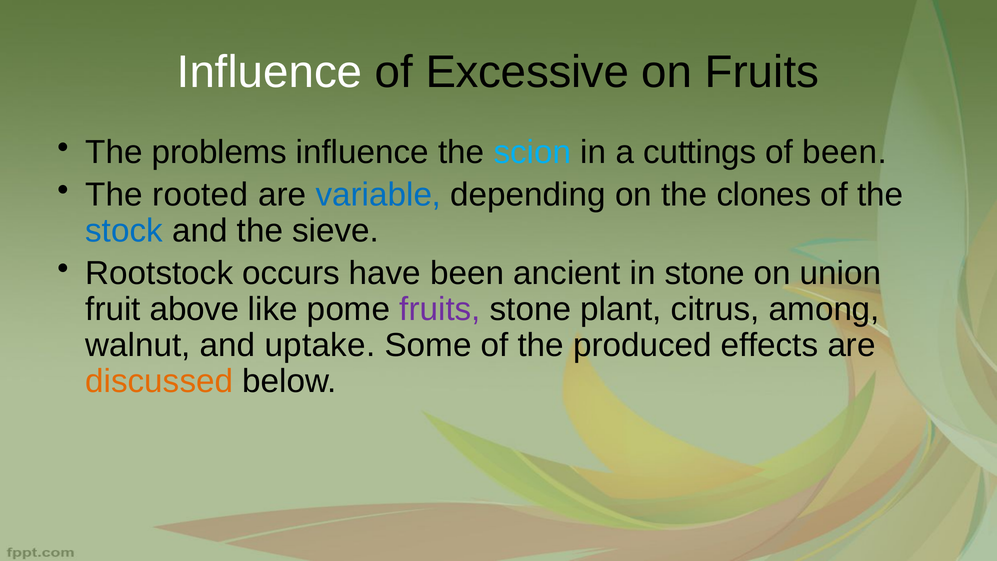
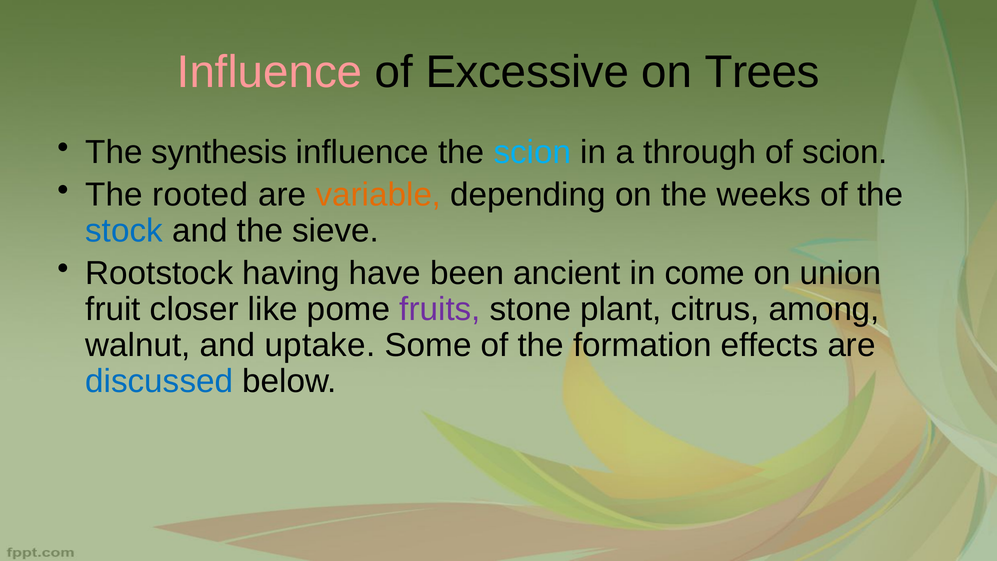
Influence colour: white -> pink (270, 72)
on Fruits: Fruits -> Trees (762, 72)
problems: problems -> synthesis (219, 152)
cuttings: cuttings -> through (700, 152)
of been: been -> scion (845, 152)
variable colour: blue -> orange (378, 195)
clones: clones -> weeks (764, 195)
occurs: occurs -> having (291, 273)
in stone: stone -> come (705, 273)
above: above -> closer (194, 309)
produced: produced -> formation (642, 345)
discussed colour: orange -> blue (159, 381)
